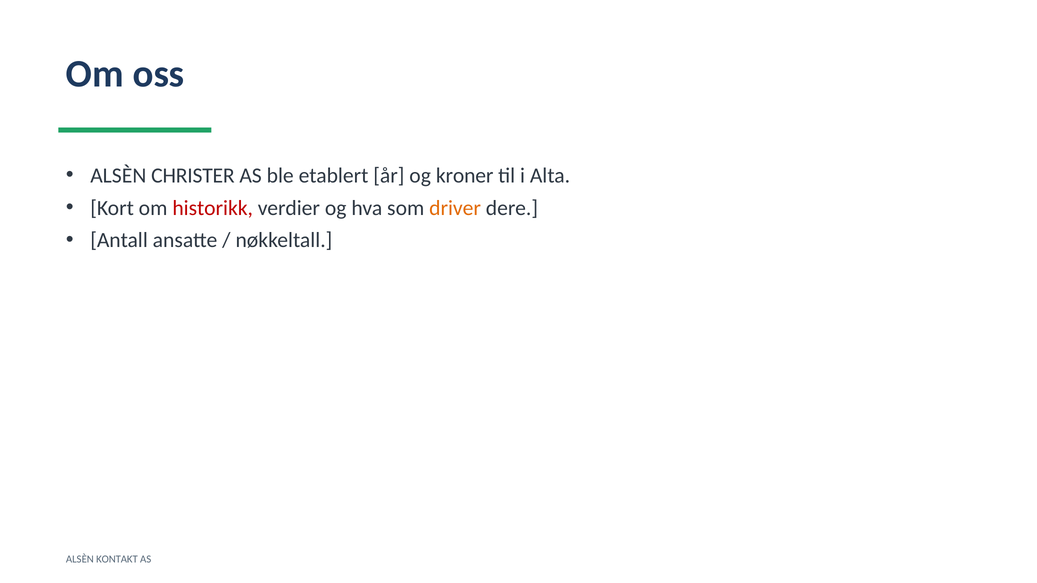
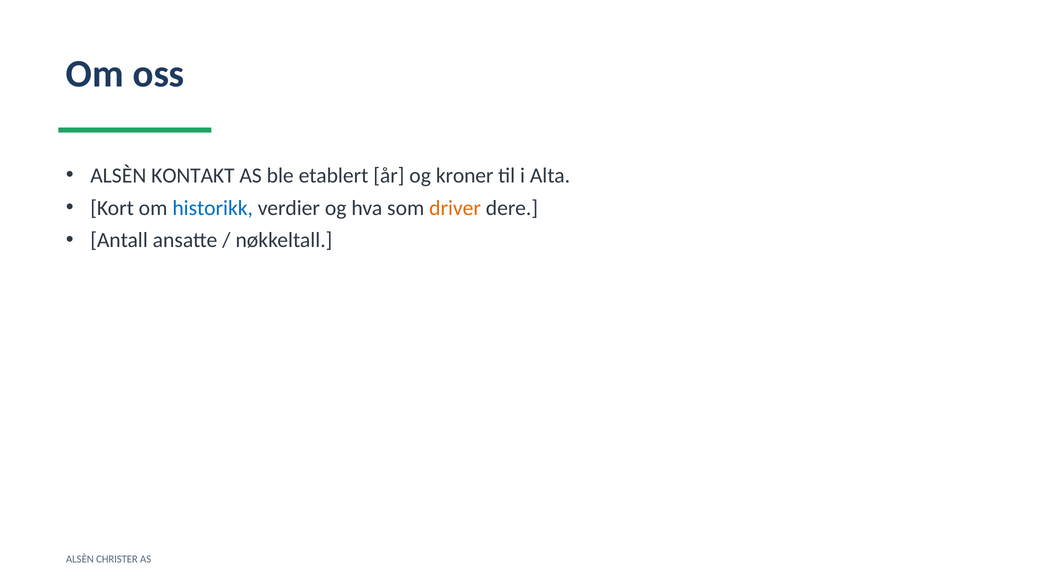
CHRISTER: CHRISTER -> KONTAKT (193, 176)
historikk colour: red -> blue (213, 208)
KONTAKT: KONTAKT -> CHRISTER (117, 560)
